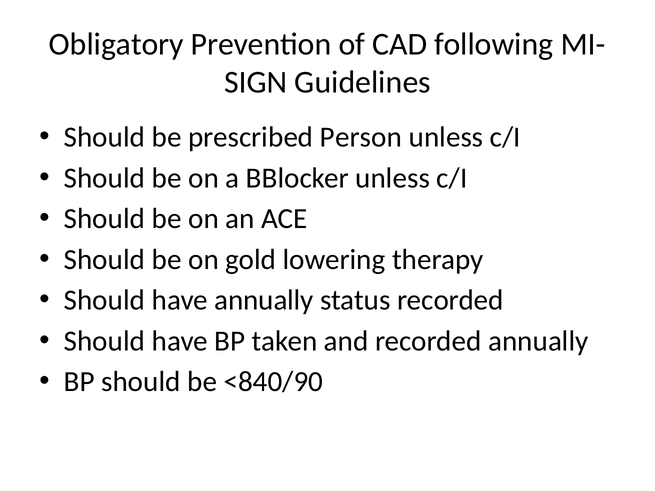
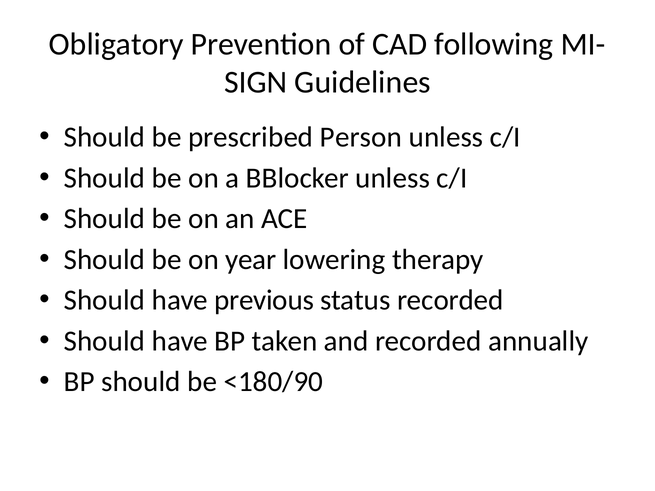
gold: gold -> year (251, 260)
have annually: annually -> previous (264, 300)
<840/90: <840/90 -> <180/90 (273, 382)
